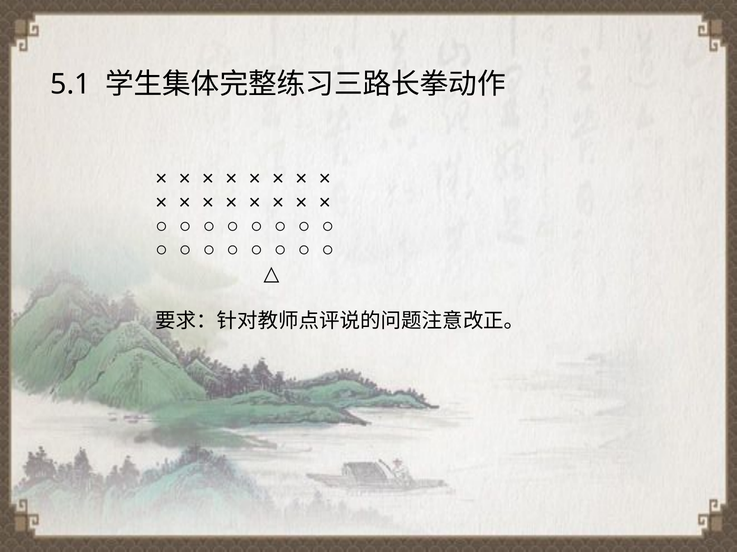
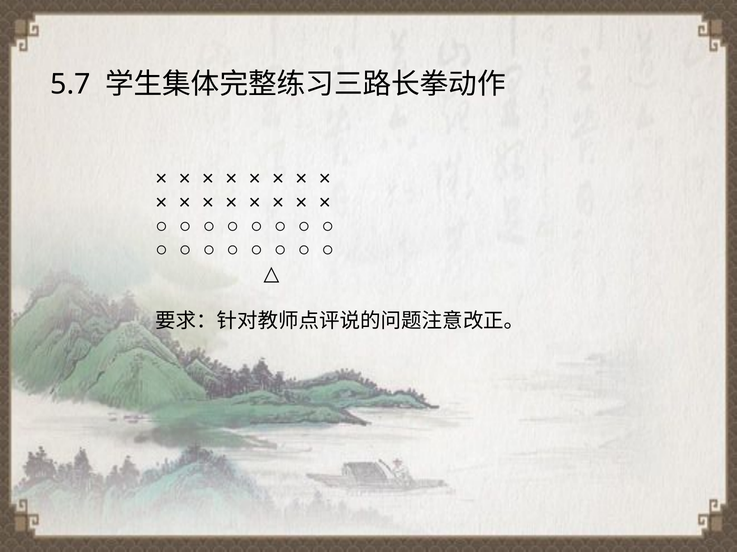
5.1: 5.1 -> 5.7 (71, 84)
